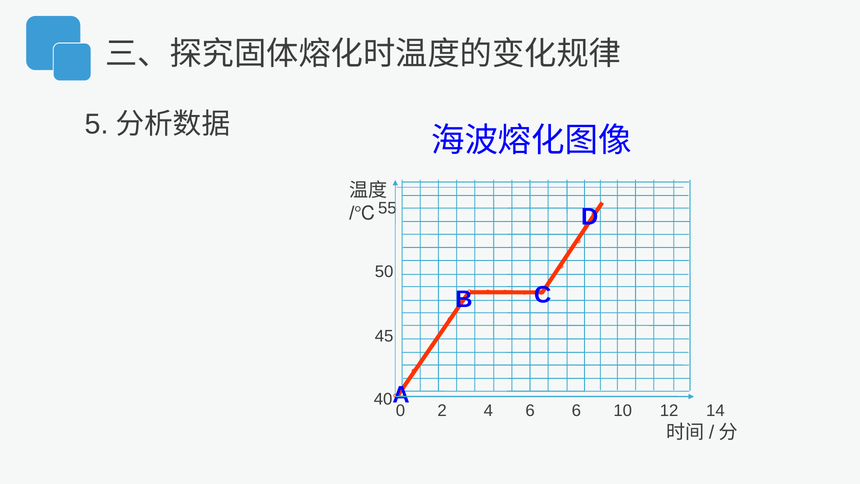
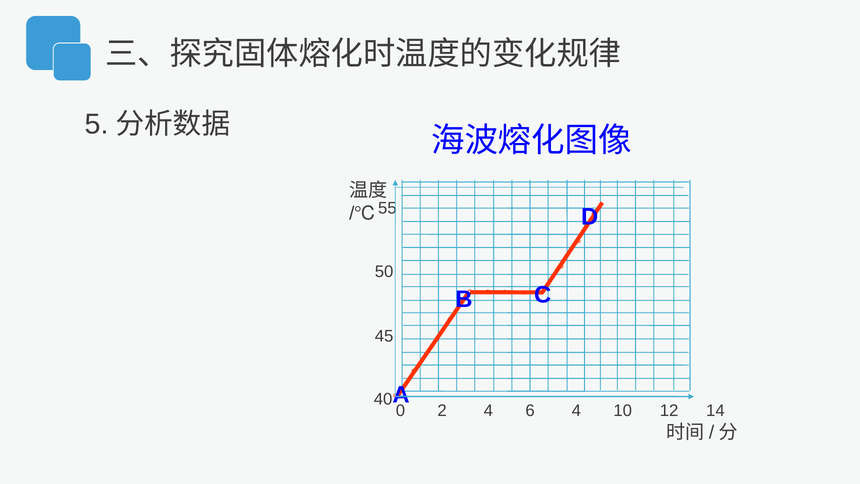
6 6: 6 -> 4 (576, 411)
